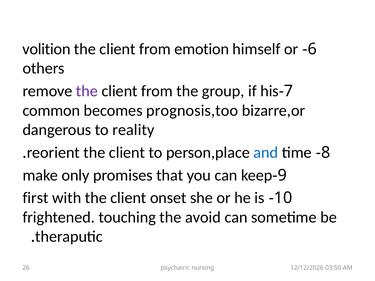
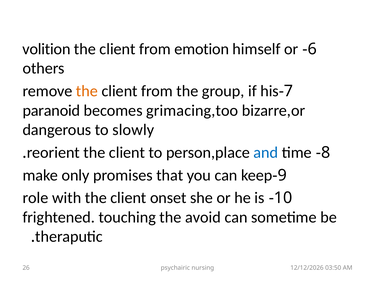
the colour: purple -> orange (87, 91)
common: common -> paranoid (51, 111)
prognosis,too: prognosis,too -> grimacing,too (192, 111)
reality: reality -> slowly (133, 130)
first: first -> role (36, 198)
